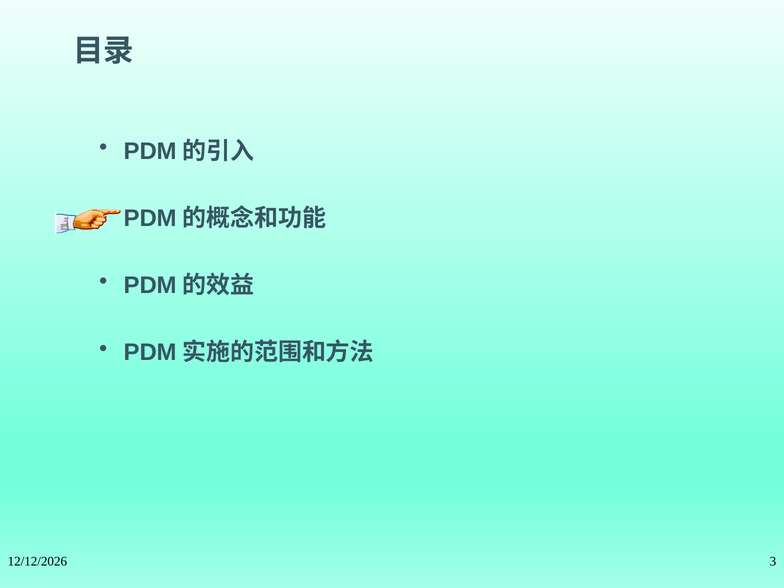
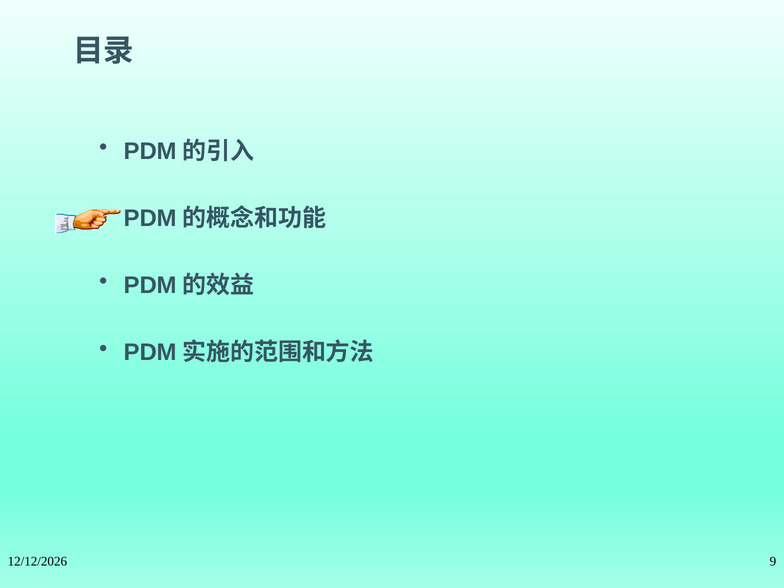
3: 3 -> 9 (773, 561)
